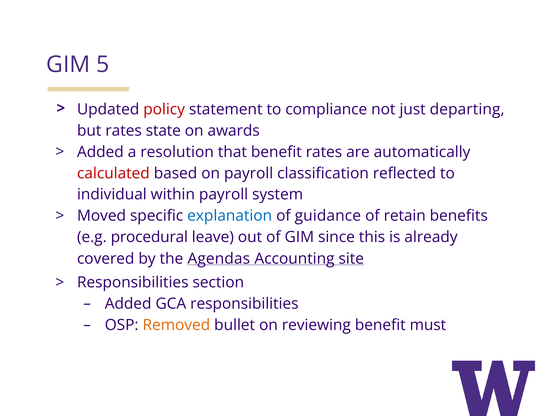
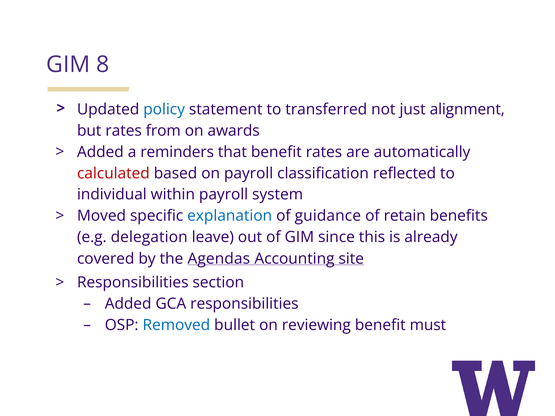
5: 5 -> 8 (103, 65)
policy colour: red -> blue (164, 110)
compliance: compliance -> transferred (326, 110)
departing: departing -> alignment (467, 110)
state: state -> from (163, 131)
resolution: resolution -> reminders (177, 152)
procedural: procedural -> delegation (149, 237)
Removed colour: orange -> blue (176, 325)
